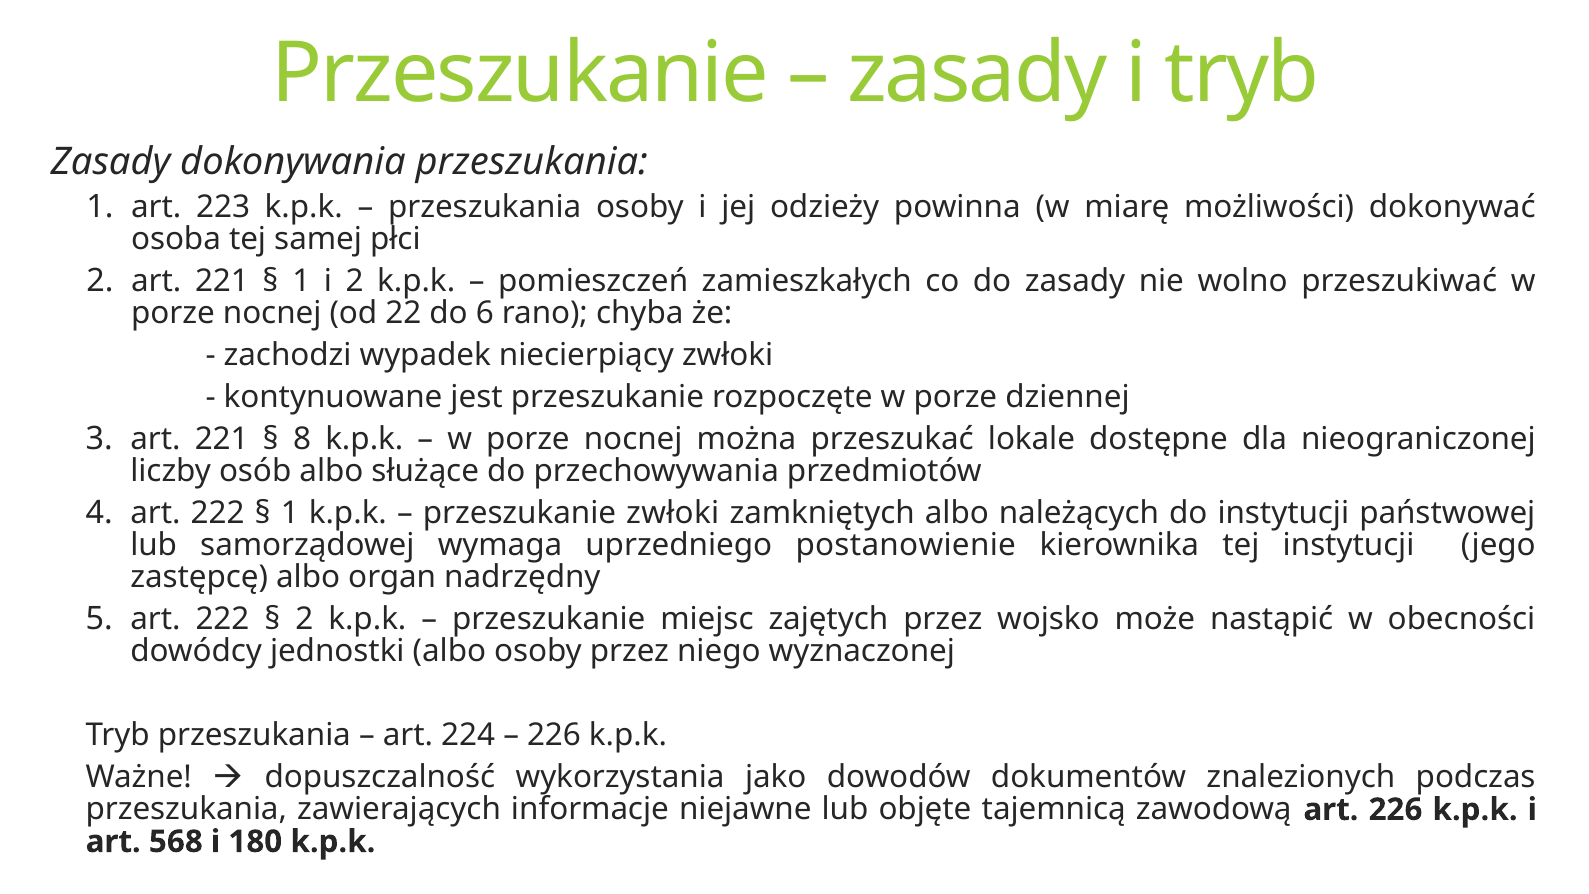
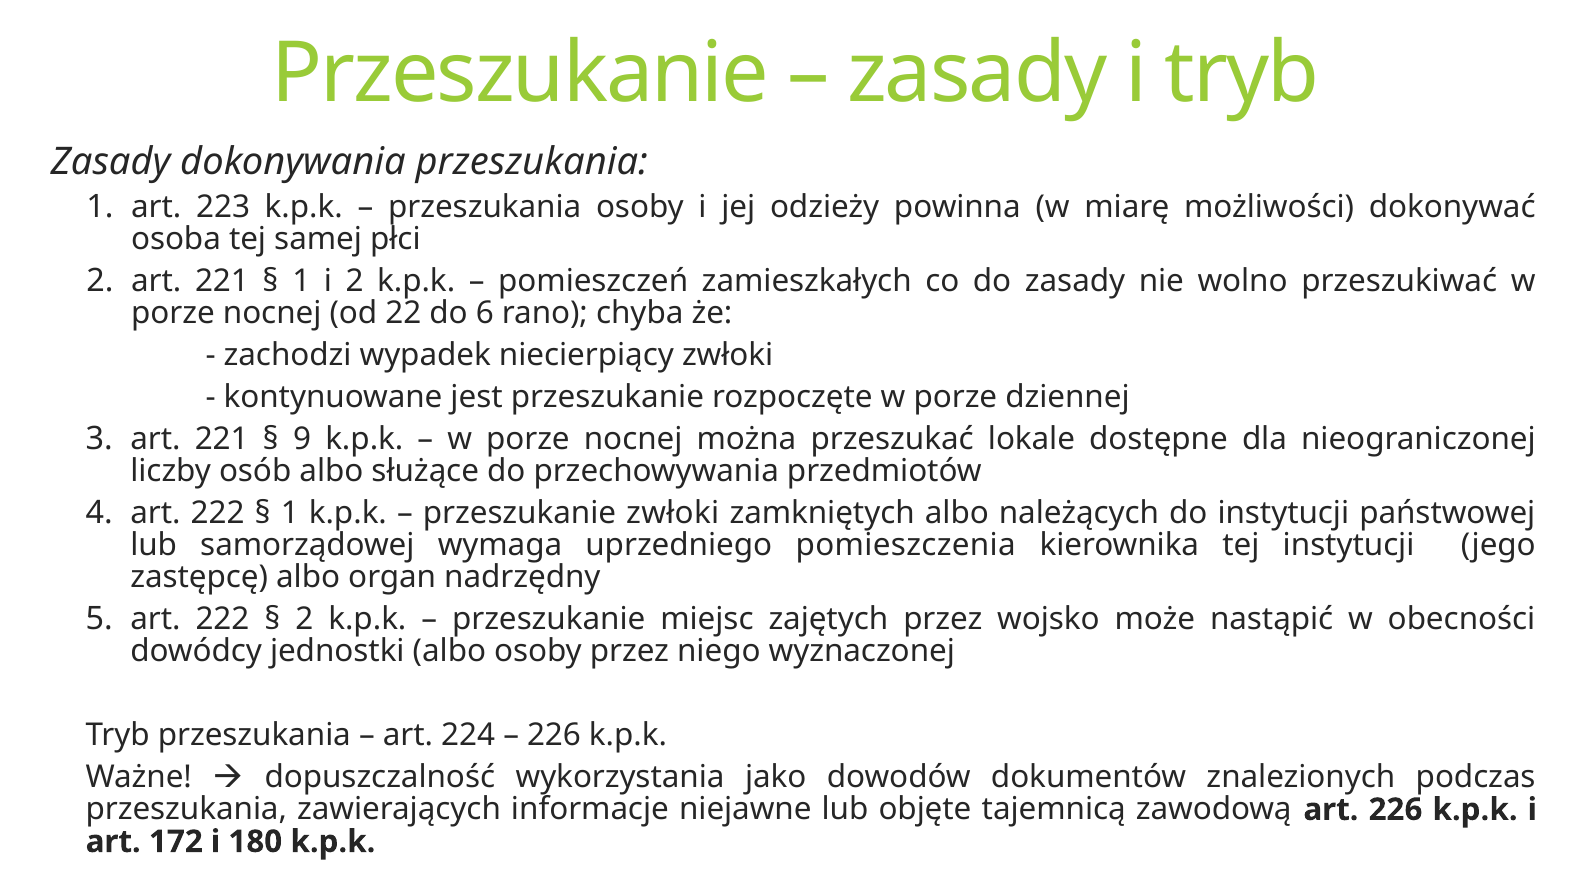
8: 8 -> 9 (302, 439)
postanowienie: postanowienie -> pomieszczenia (906, 545)
568: 568 -> 172 (176, 841)
